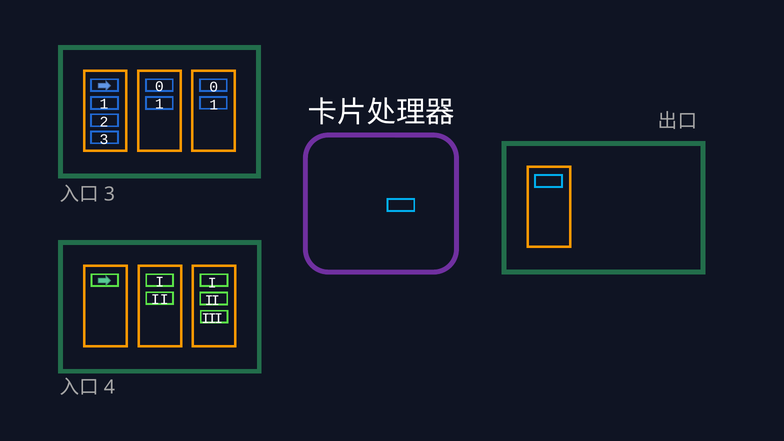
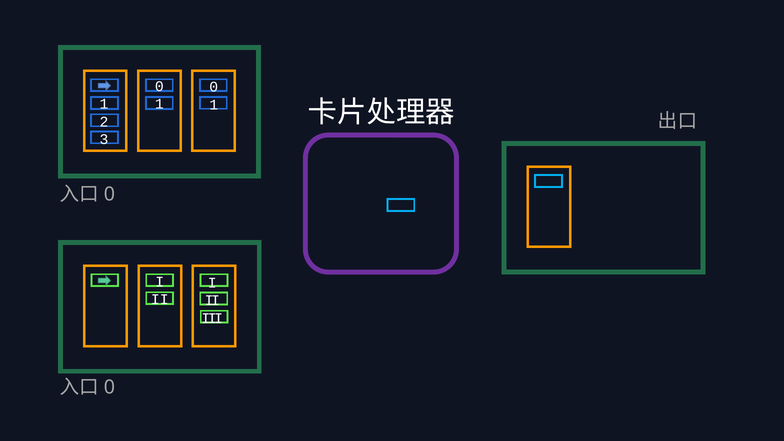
3: 3 -> 0 (109, 194)
4: 4 -> 0 (109, 387)
